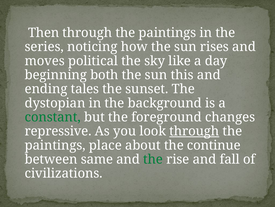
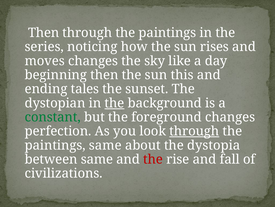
moves political: political -> changes (93, 61)
beginning both: both -> then (104, 75)
the underline: none -> present (114, 103)
repressive: repressive -> perfection (58, 131)
paintings place: place -> same (105, 145)
continue: continue -> dystopia (214, 145)
the colour: green -> red (153, 159)
